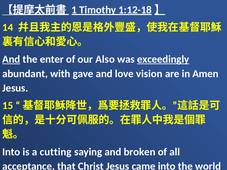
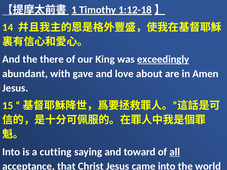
And underline: present -> none (11, 59)
enter: enter -> there (52, 59)
Also: Also -> King (105, 59)
vision: vision -> about (149, 74)
broken: broken -> toward (140, 152)
all underline: none -> present (175, 152)
